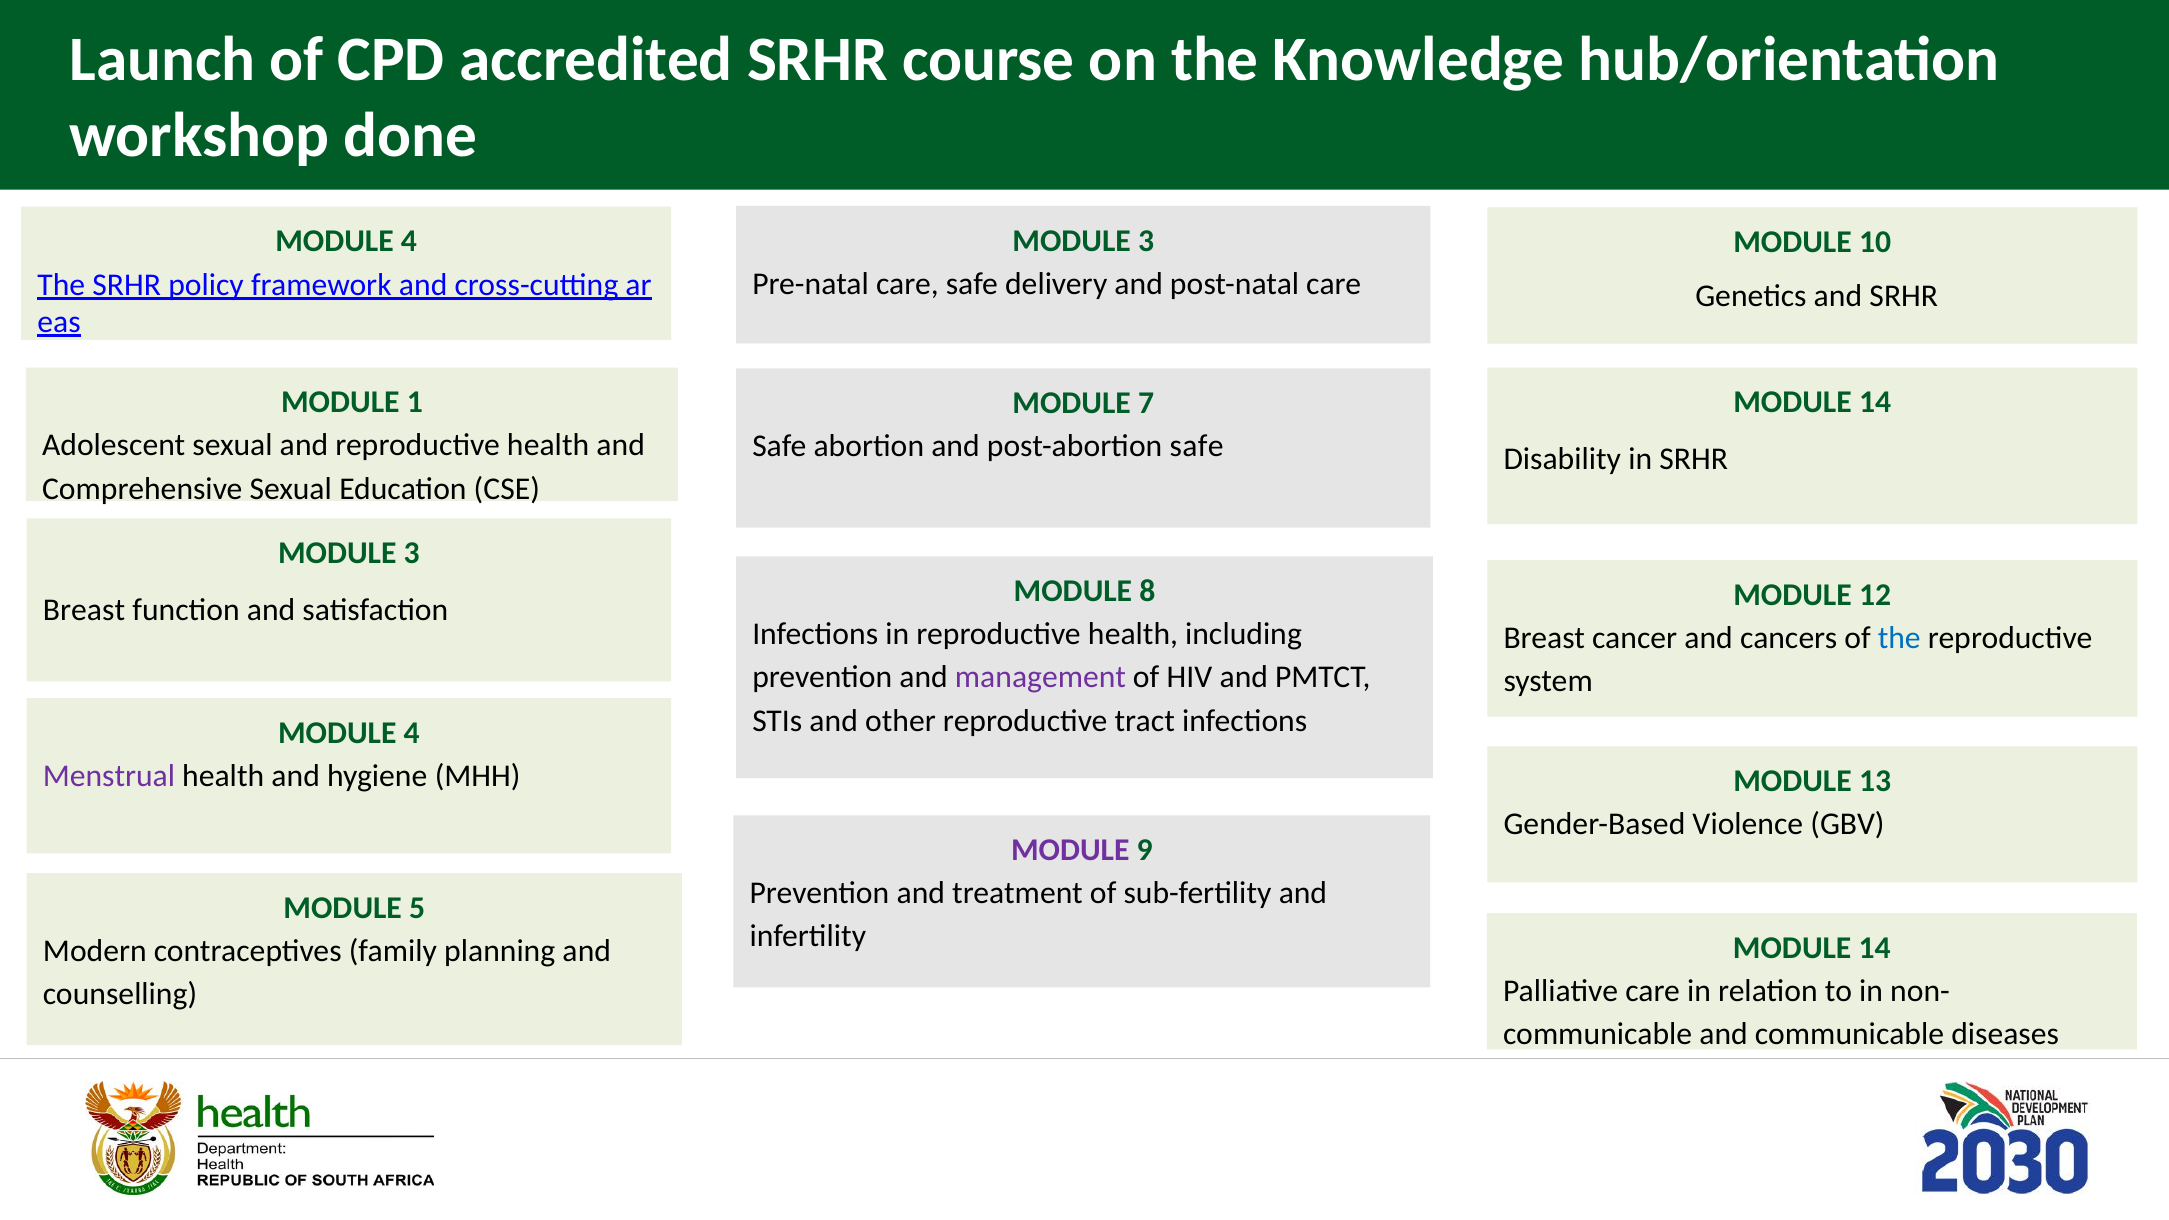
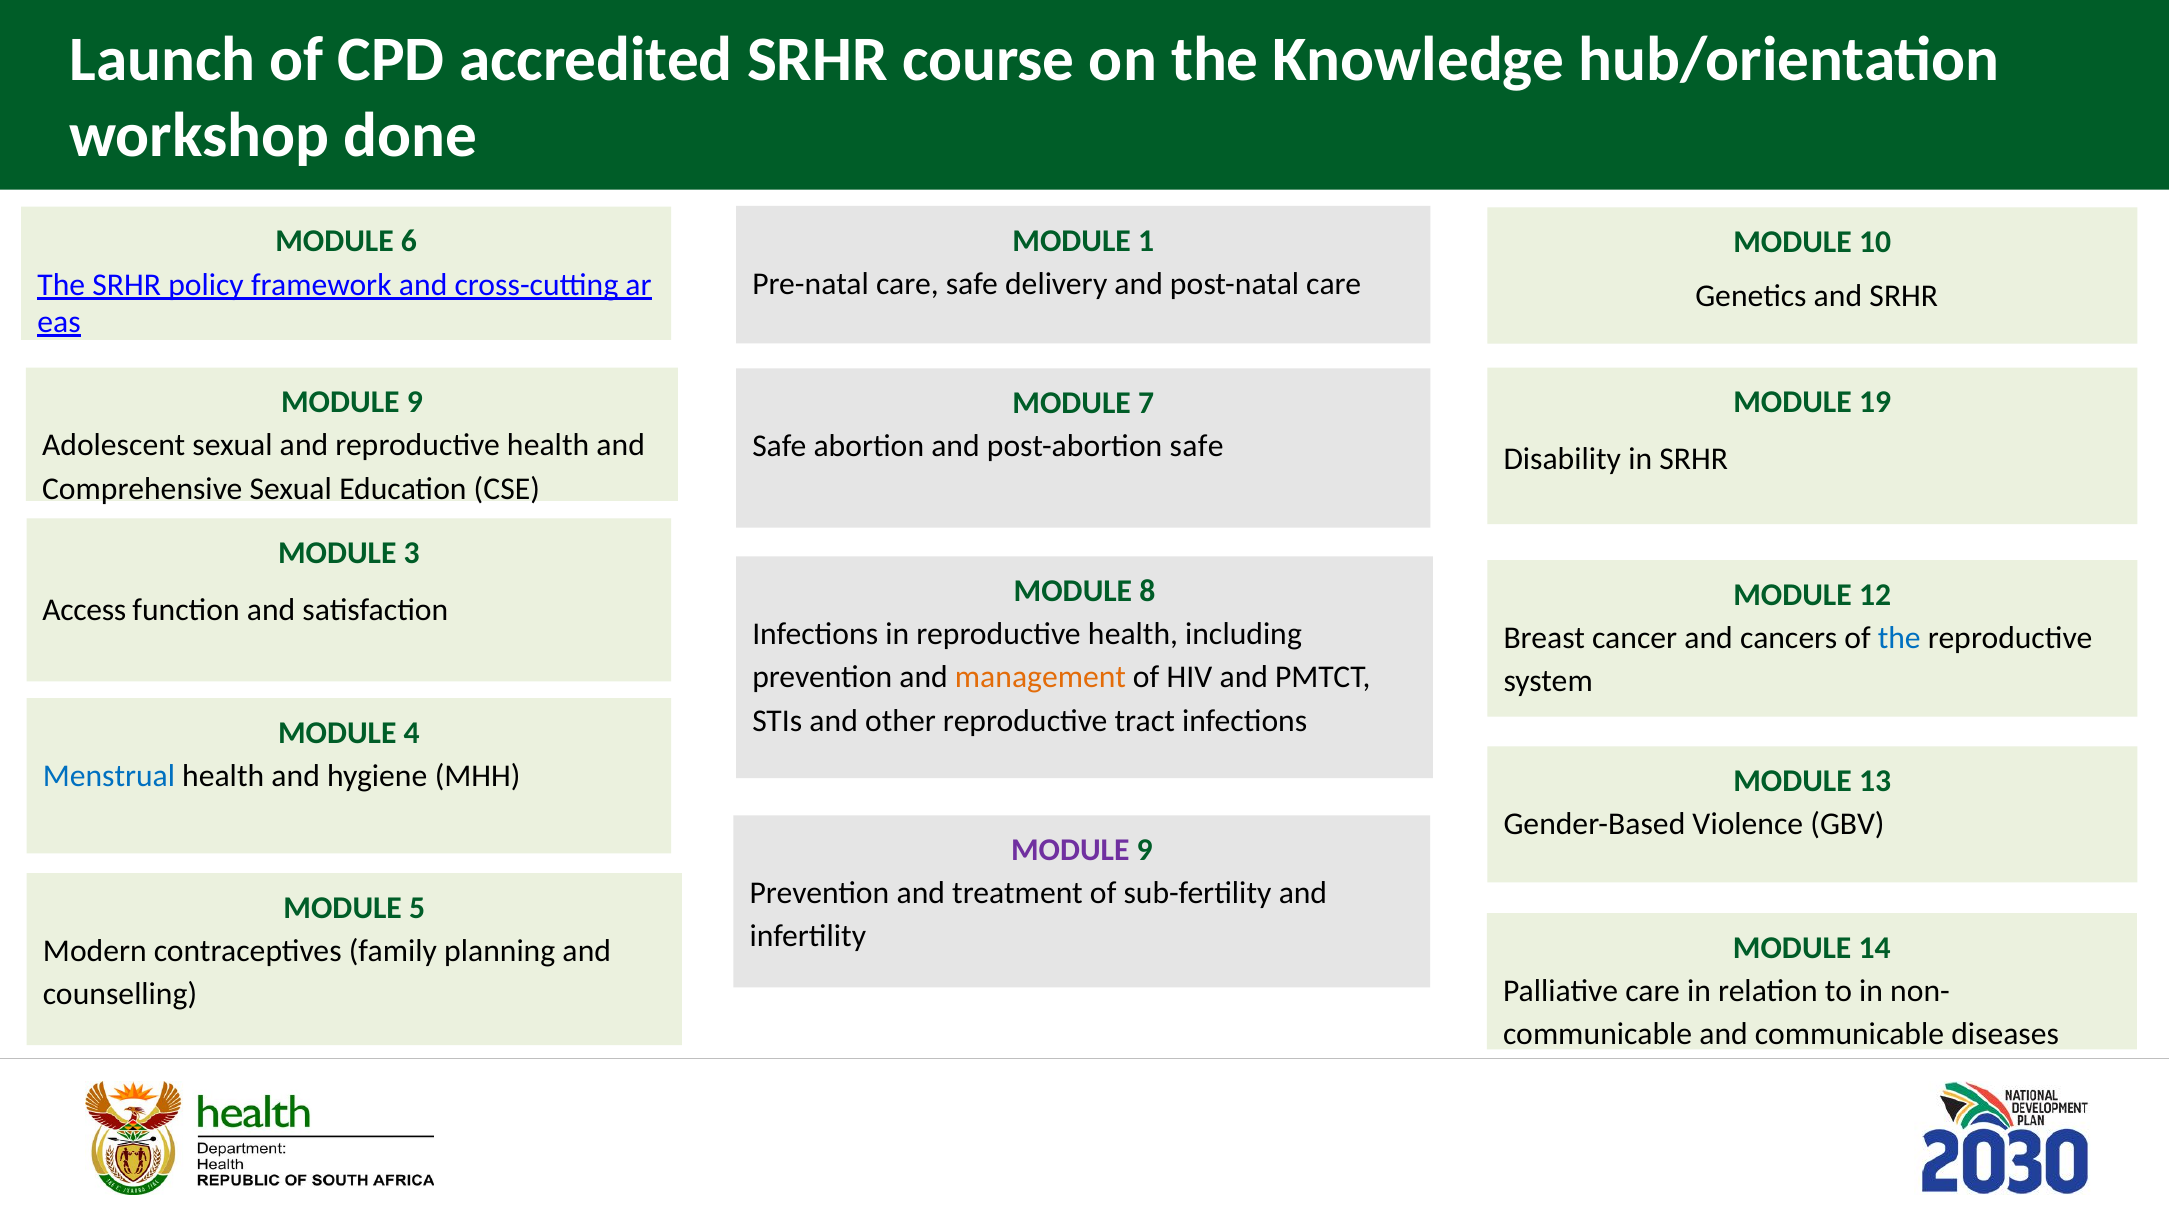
3: 3 -> 1 (1146, 241)
4: 4 -> 6 (409, 241)
1: 1 -> 9 (415, 402)
14: 14 -> 19 (1875, 402)
Breast: Breast -> Access (84, 610)
management colour: purple -> orange (1040, 678)
Menstrual colour: purple -> blue (109, 776)
